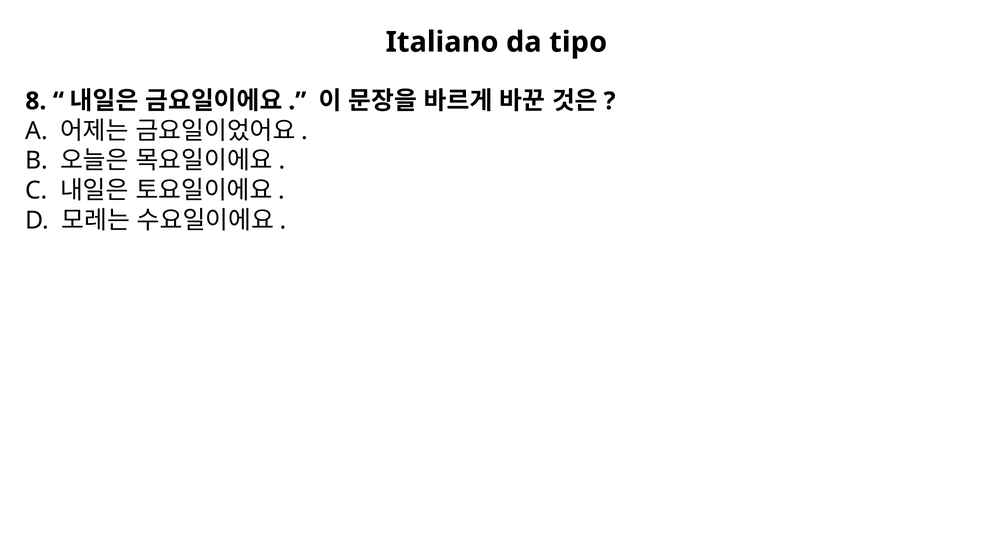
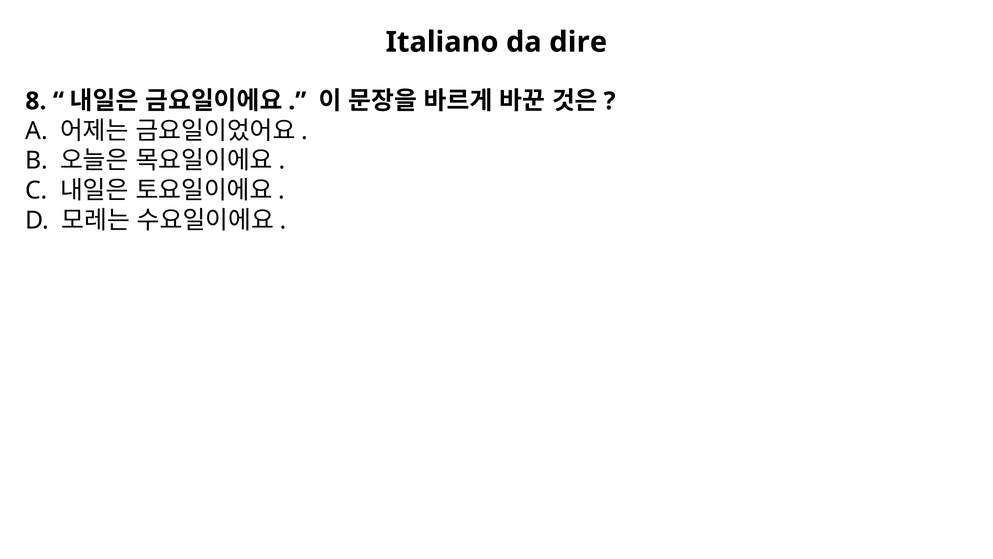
tipo: tipo -> dire (578, 42)
